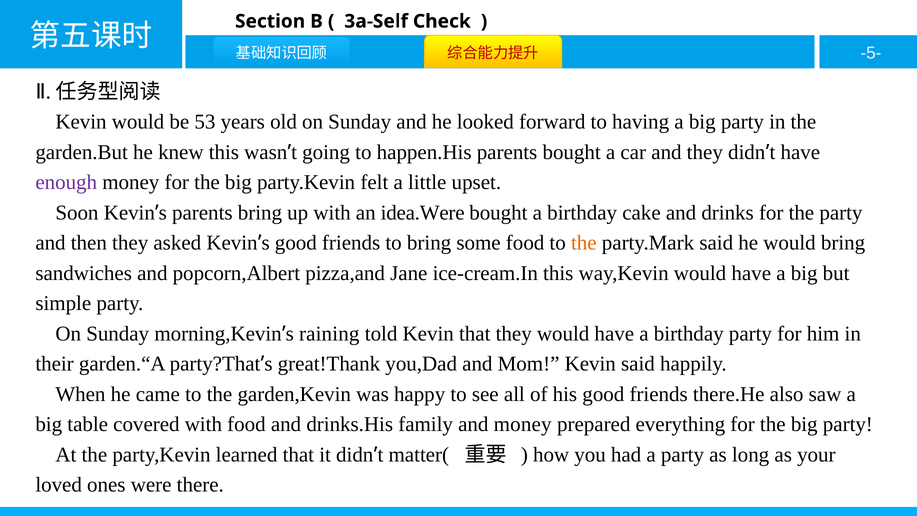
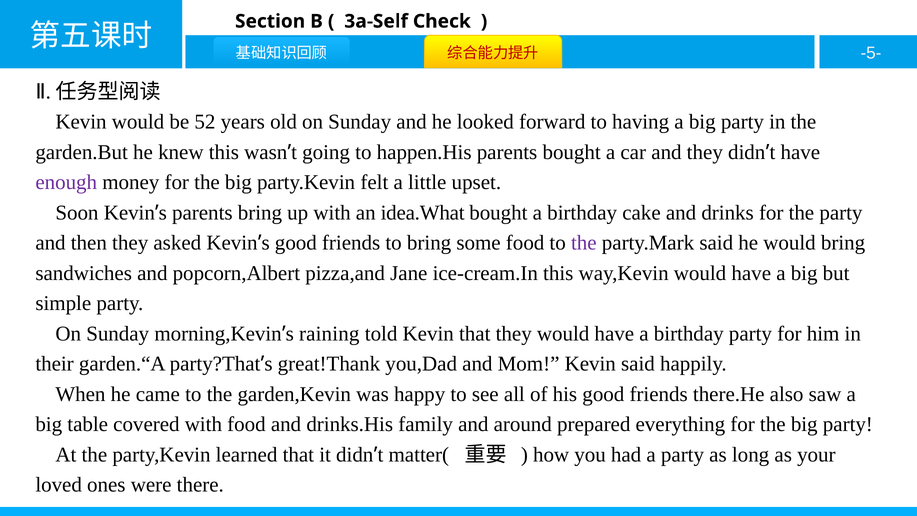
53: 53 -> 52 (205, 122)
idea.Were: idea.Were -> idea.What (423, 213)
the colour: orange -> purple (584, 243)
and money: money -> around (523, 424)
